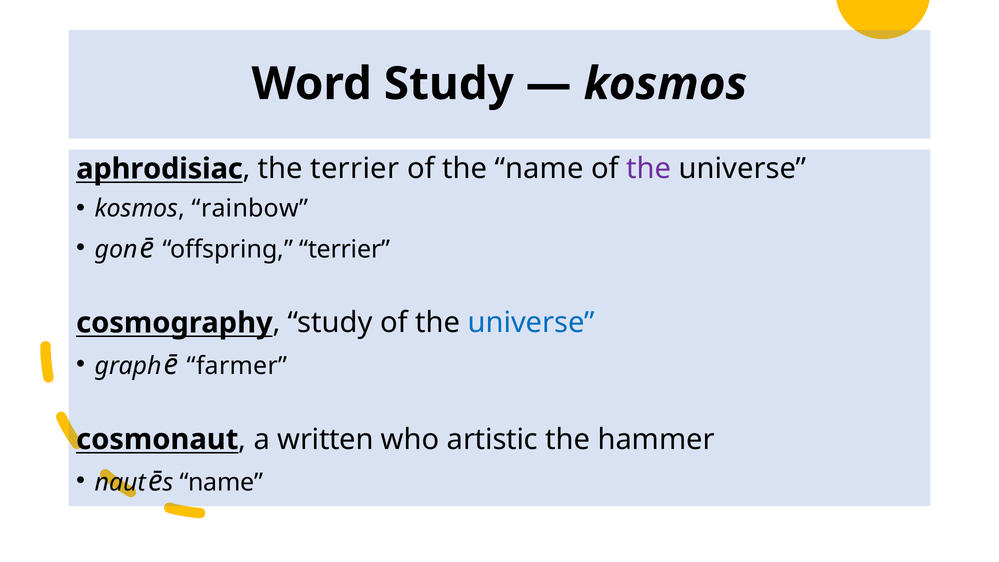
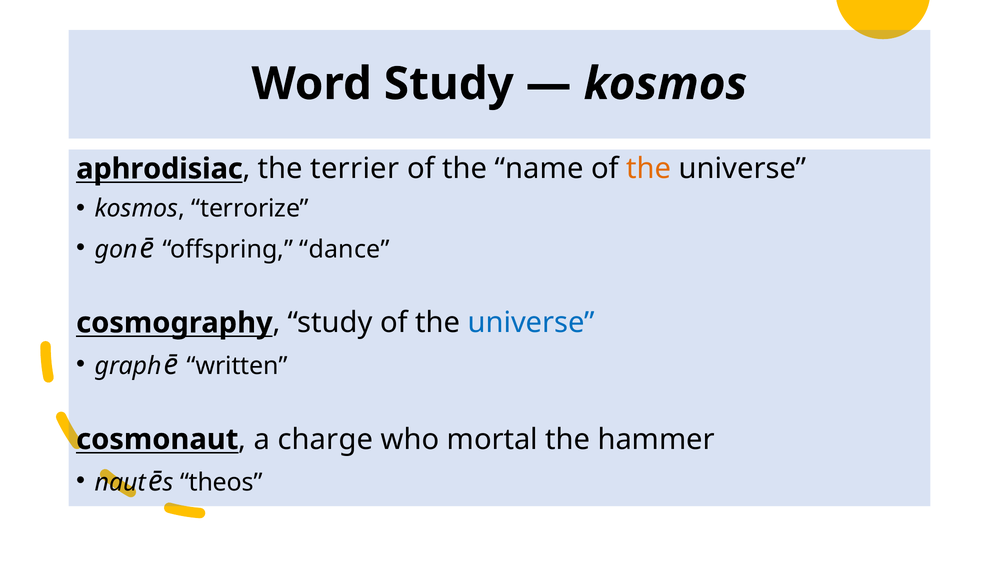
the colour: purple -> orange (649, 169)
rainbow: rainbow -> terrorize (250, 209)
offspring terrier: terrier -> dance (345, 249)
farmer: farmer -> written (237, 366)
written: written -> charge (325, 439)
artistic: artistic -> mortal (492, 439)
name: name -> theos (221, 483)
